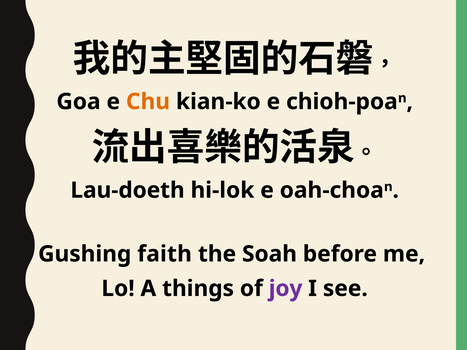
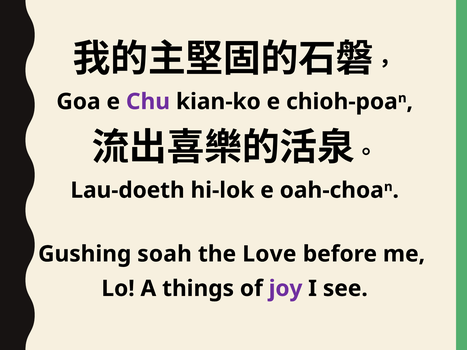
Chu colour: orange -> purple (148, 102)
faith: faith -> soah (165, 254)
Soah: Soah -> Love (269, 254)
